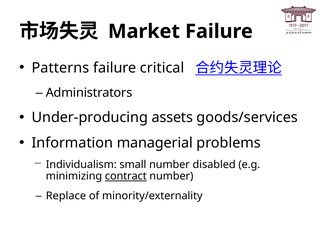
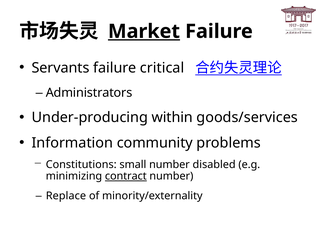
Market underline: none -> present (144, 31)
Patterns: Patterns -> Servants (61, 68)
assets: assets -> within (172, 117)
managerial: managerial -> community (155, 143)
Individualism: Individualism -> Constitutions (81, 165)
